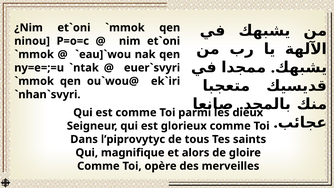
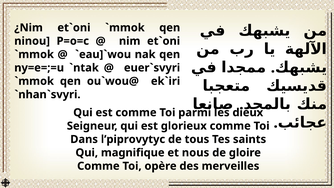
alors: alors -> nous (196, 153)
